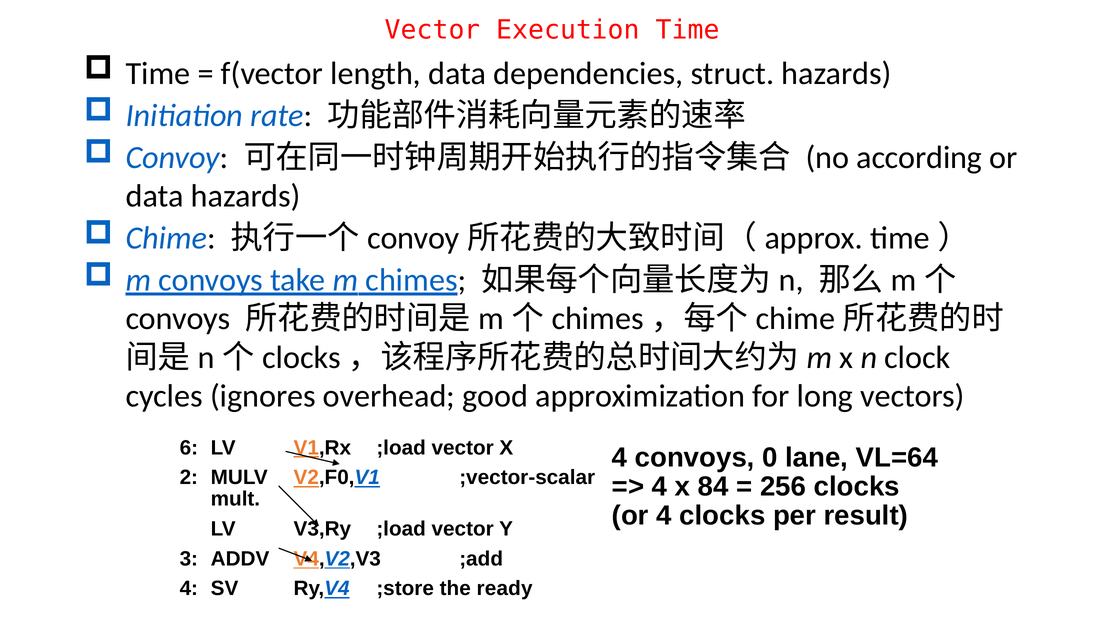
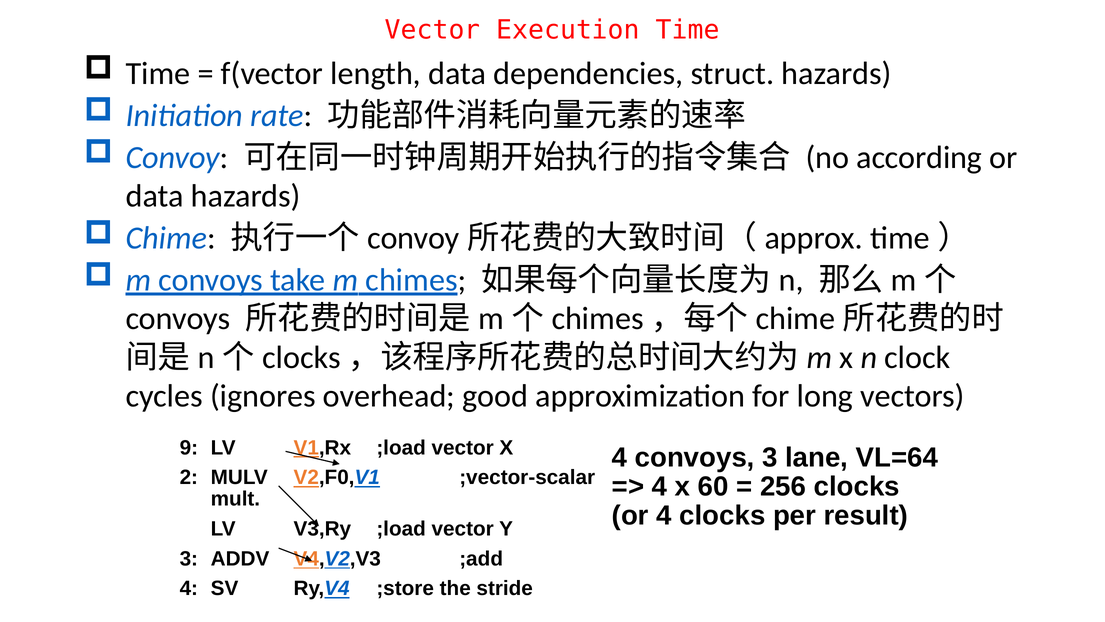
6: 6 -> 9 (189, 447)
convoys 0: 0 -> 3 (770, 458)
84: 84 -> 60 (713, 486)
ready: ready -> stride (505, 588)
